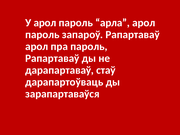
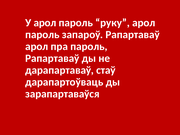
арла: арла -> руку (113, 23)
